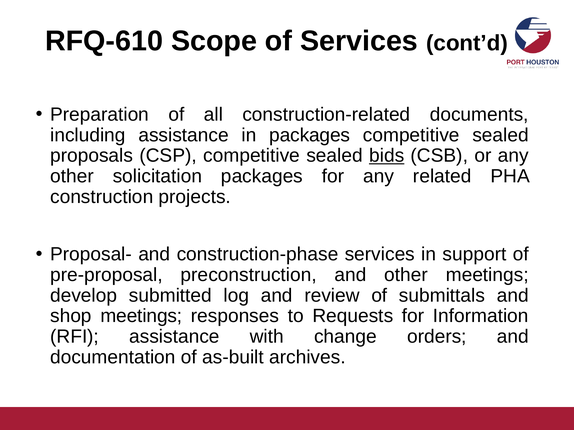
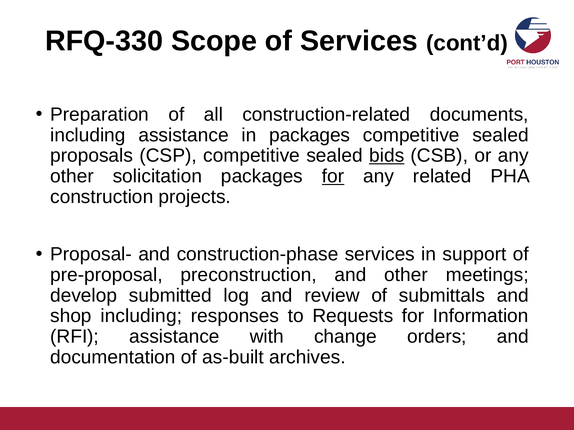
RFQ-610: RFQ-610 -> RFQ-330 (104, 41)
for underline: none -> present (333, 177)
shop meetings: meetings -> including (141, 316)
